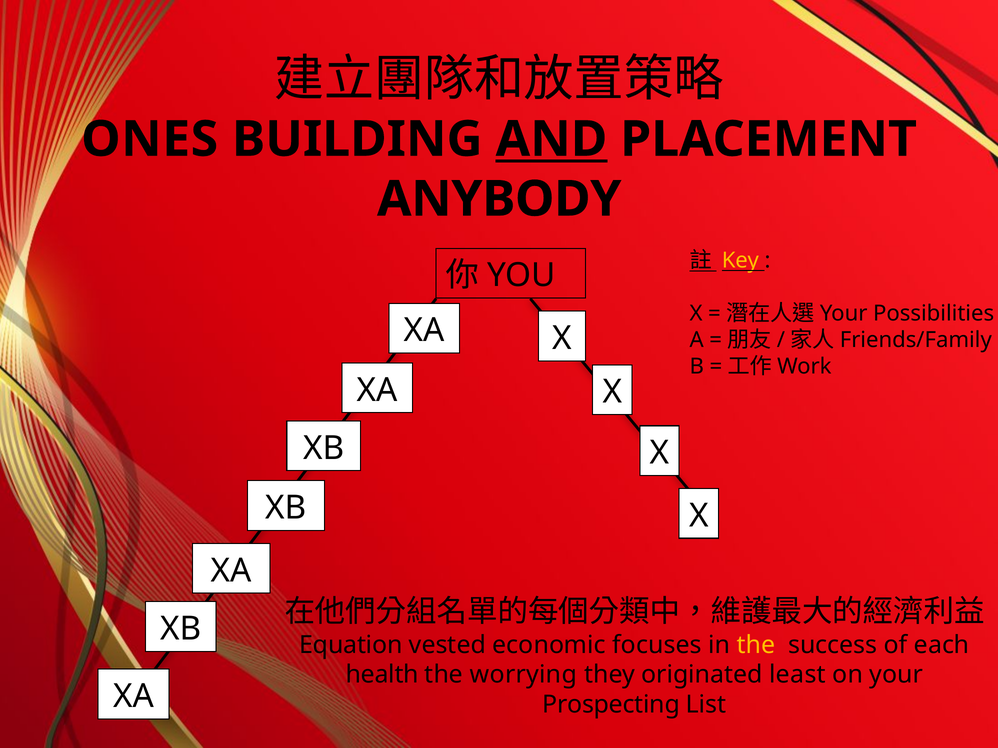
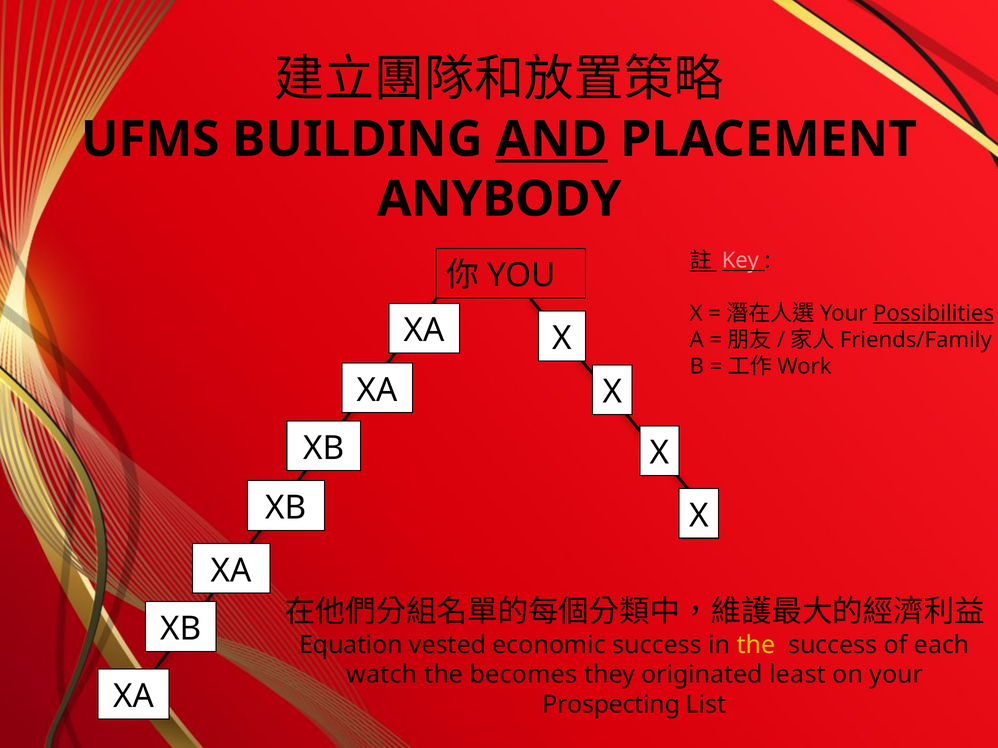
ONES: ONES -> UFMS (150, 139)
Key colour: yellow -> pink (740, 260)
Possibilities underline: none -> present (934, 314)
economic focuses: focuses -> success (657, 645)
health: health -> watch (382, 675)
worrying: worrying -> becomes (523, 675)
